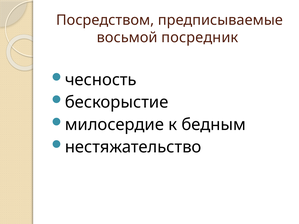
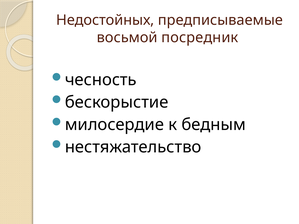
Посредством: Посредством -> Недостойных (105, 20)
